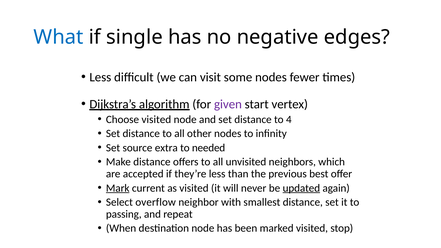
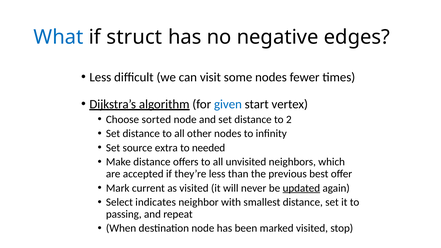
single: single -> struct (134, 37)
given colour: purple -> blue (228, 104)
Choose visited: visited -> sorted (156, 119)
4: 4 -> 2 (289, 119)
Mark underline: present -> none (118, 188)
overflow: overflow -> indicates (156, 202)
